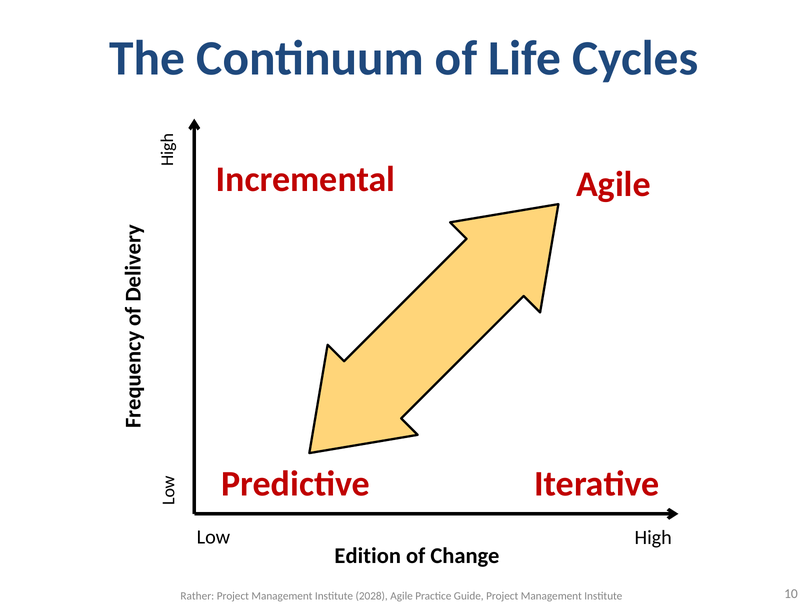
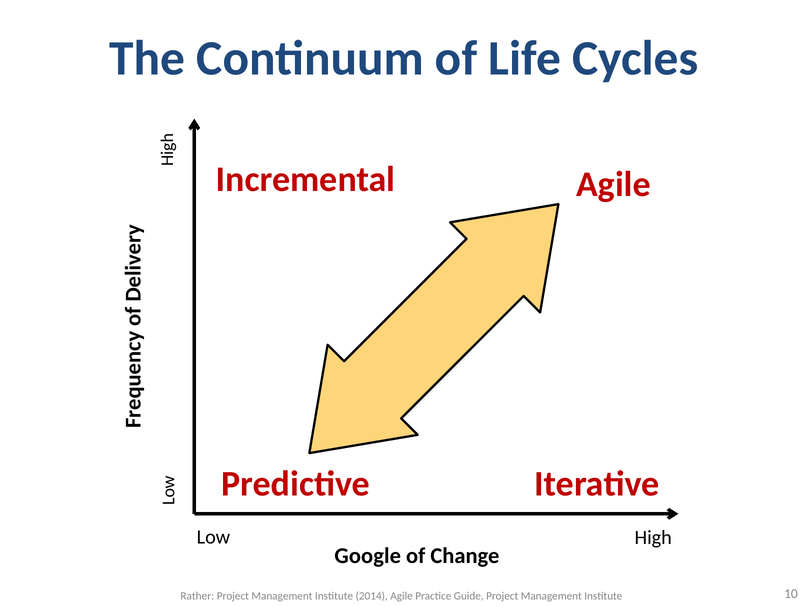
Edition: Edition -> Google (368, 556)
2028: 2028 -> 2014 (372, 596)
